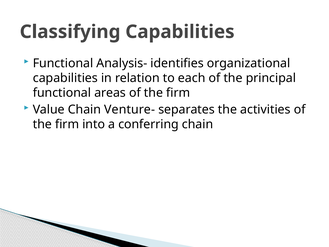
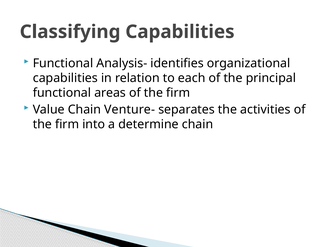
conferring: conferring -> determine (149, 124)
